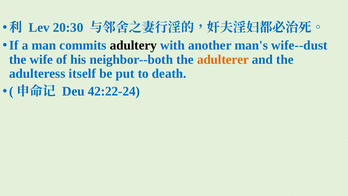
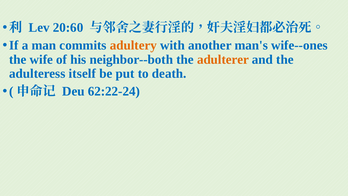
20:30: 20:30 -> 20:60 (68, 28)
adultery colour: black -> orange (133, 45)
wife--dust: wife--dust -> wife--ones (299, 45)
42:22-24: 42:22-24 -> 62:22-24 (114, 91)
